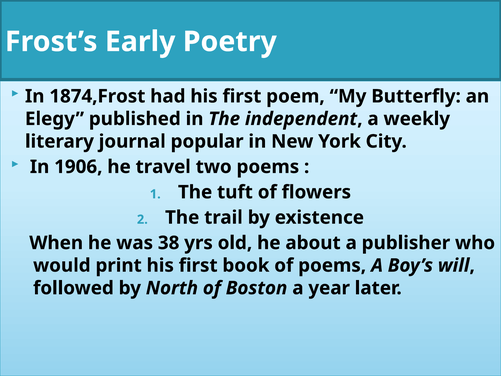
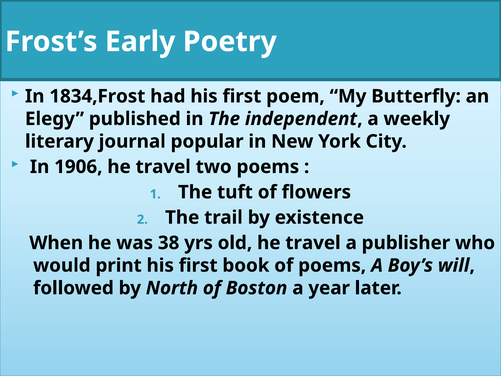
1874,Frost: 1874,Frost -> 1834,Frost (97, 96)
old he about: about -> travel (313, 243)
